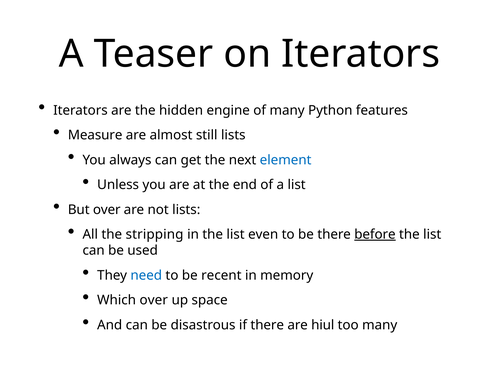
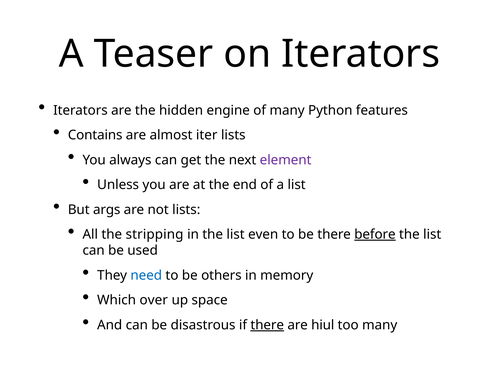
Measure: Measure -> Contains (95, 135)
still: still -> iter (207, 135)
element colour: blue -> purple (286, 160)
But over: over -> args (107, 210)
recent: recent -> others (221, 276)
there underline: none -> present (267, 325)
